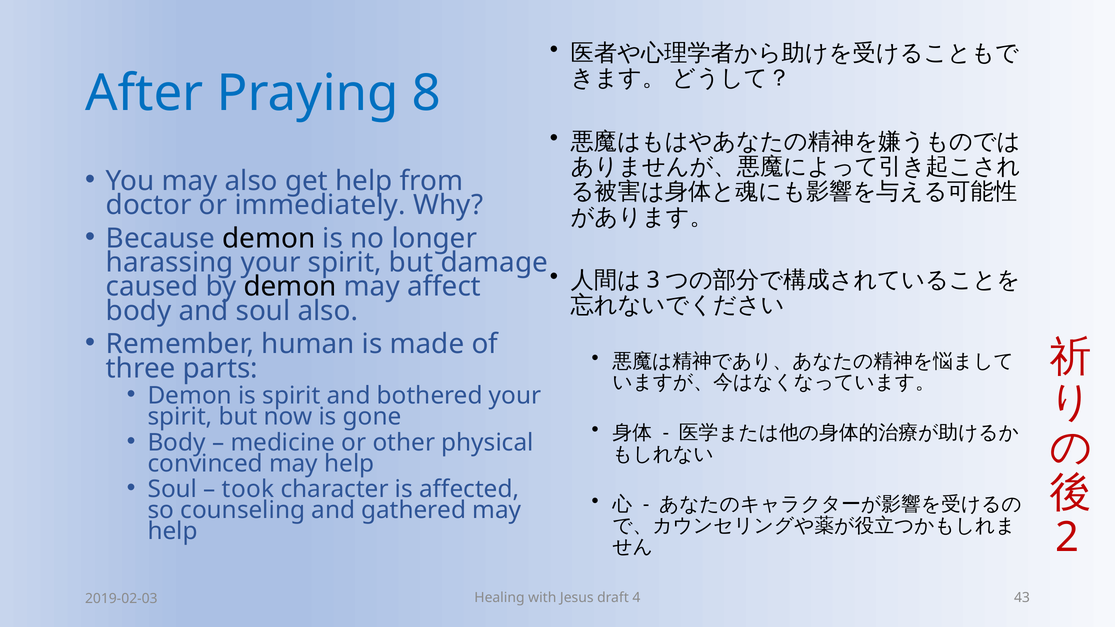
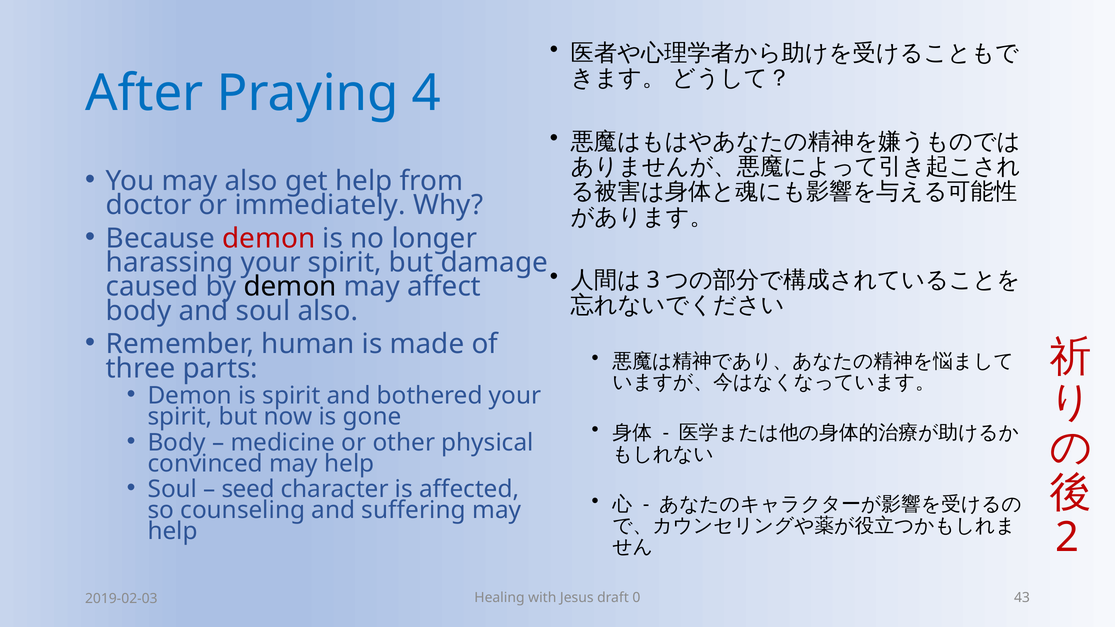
8: 8 -> 4 (427, 94)
demon colour: black -> red (269, 239)
took: took -> seed (248, 489)
gathered: gathered -> suffering (414, 510)
4: 4 -> 0 (636, 598)
